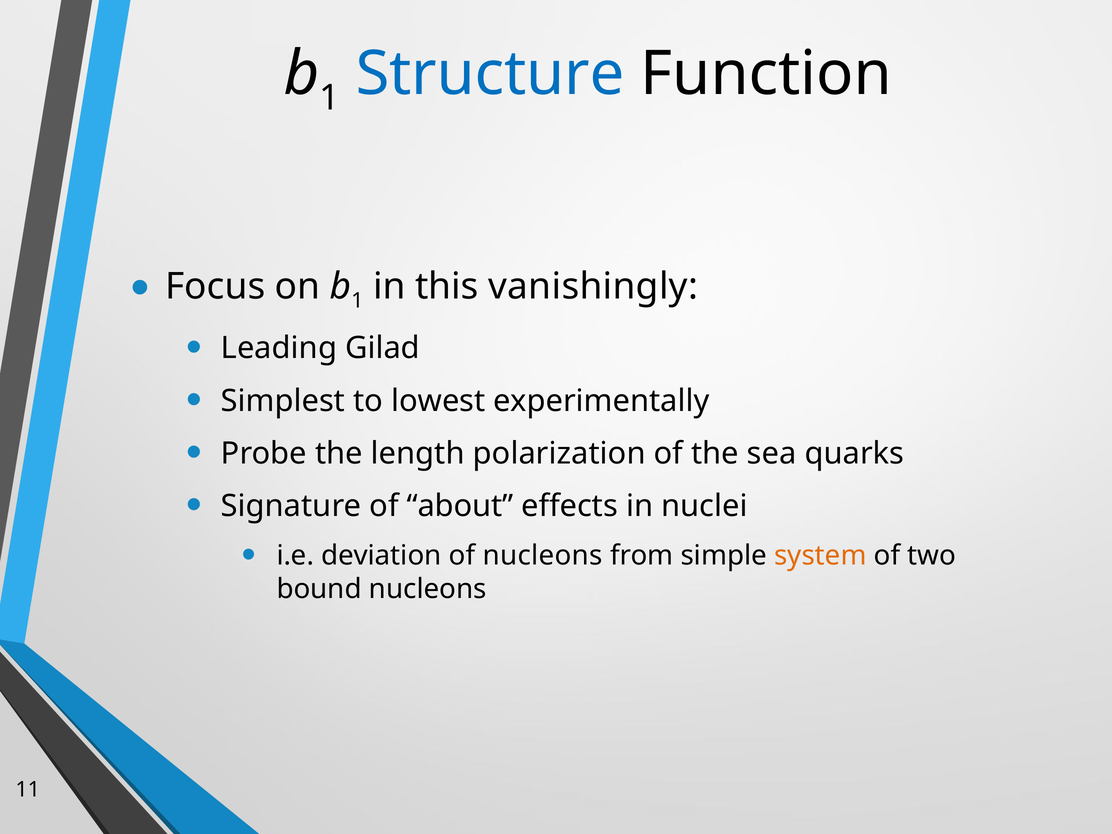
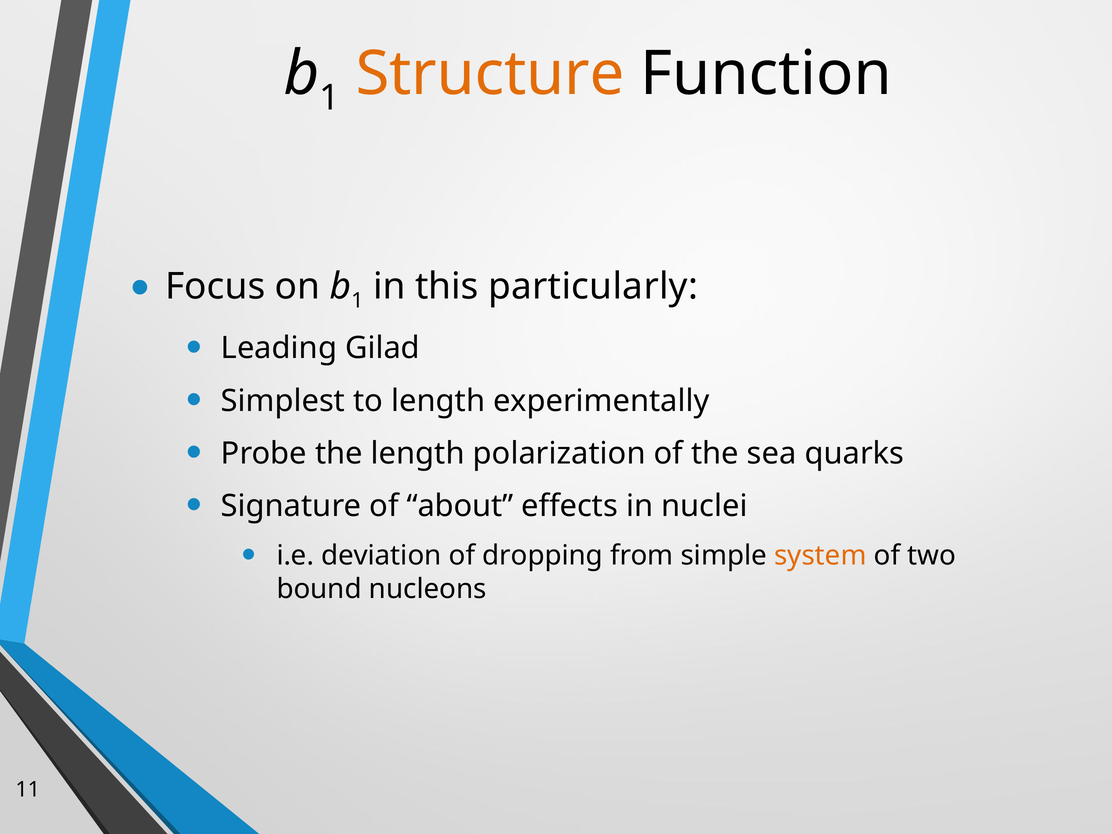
Structure colour: blue -> orange (490, 74)
vanishingly: vanishingly -> particularly (593, 286)
to lowest: lowest -> length (438, 401)
of nucleons: nucleons -> dropping (543, 556)
